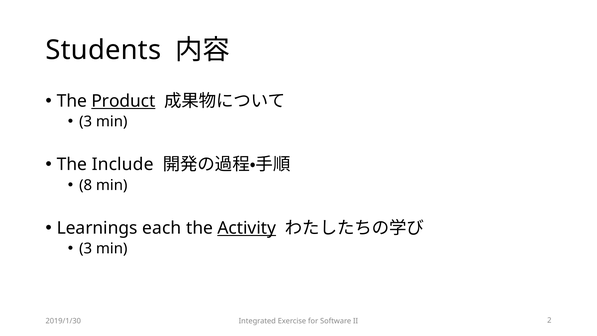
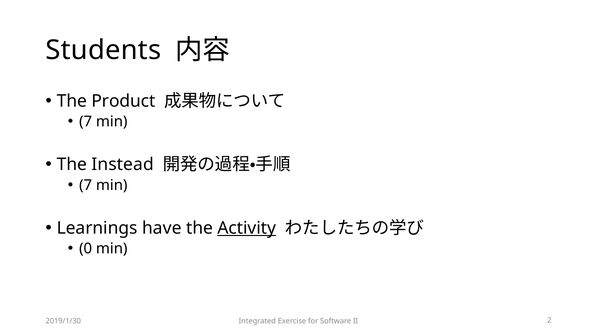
Product underline: present -> none (123, 101)
3: 3 -> 7 (86, 122)
Include: Include -> Instead (123, 164)
8: 8 -> 7 (86, 185)
each: each -> have (162, 228)
3: 3 -> 0 (86, 248)
